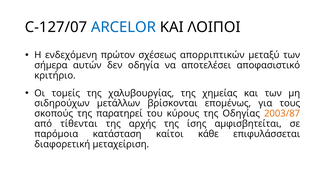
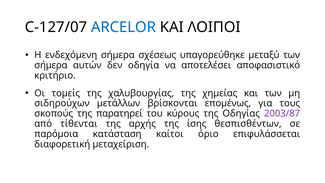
ενδεχόμενη πρώτον: πρώτον -> σήμερα (118, 55)
απορριπτικών: απορριπτικών -> υπαγορεύθηκε (212, 55)
2003/87 colour: orange -> purple (282, 113)
αμφισβητείται: αμφισβητείται -> θεσπισθέντων (248, 124)
κάθε: κάθε -> όριο (208, 134)
